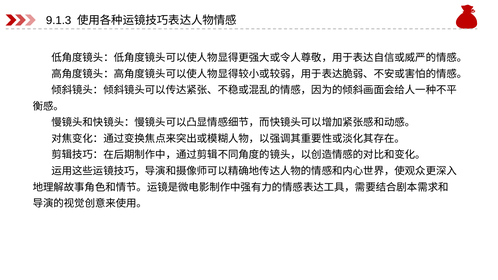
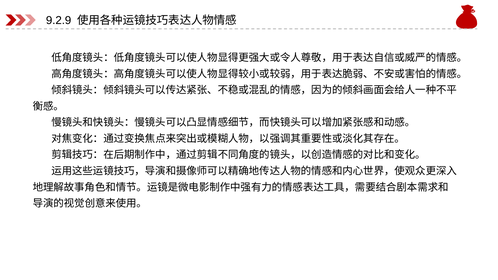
9.1.3: 9.1.3 -> 9.2.9 (59, 20)
